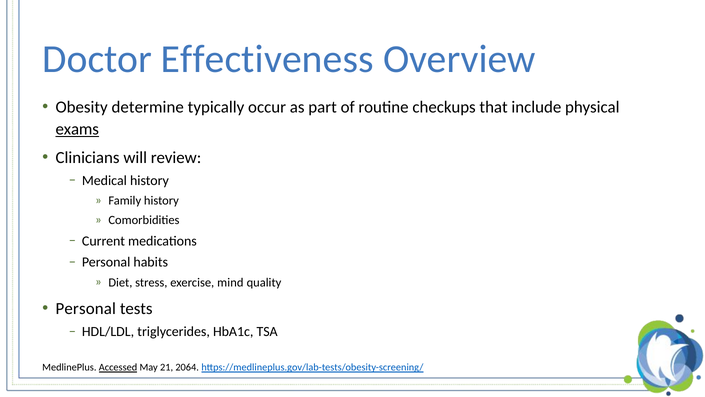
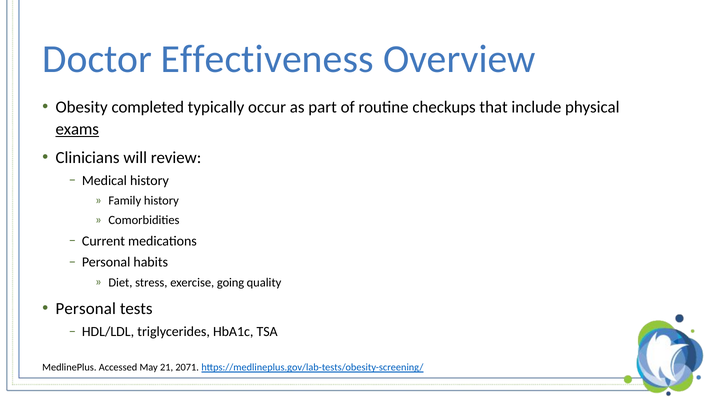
determine: determine -> completed (148, 107)
mind: mind -> going (231, 282)
Accessed underline: present -> none (118, 367)
2064: 2064 -> 2071 (187, 367)
